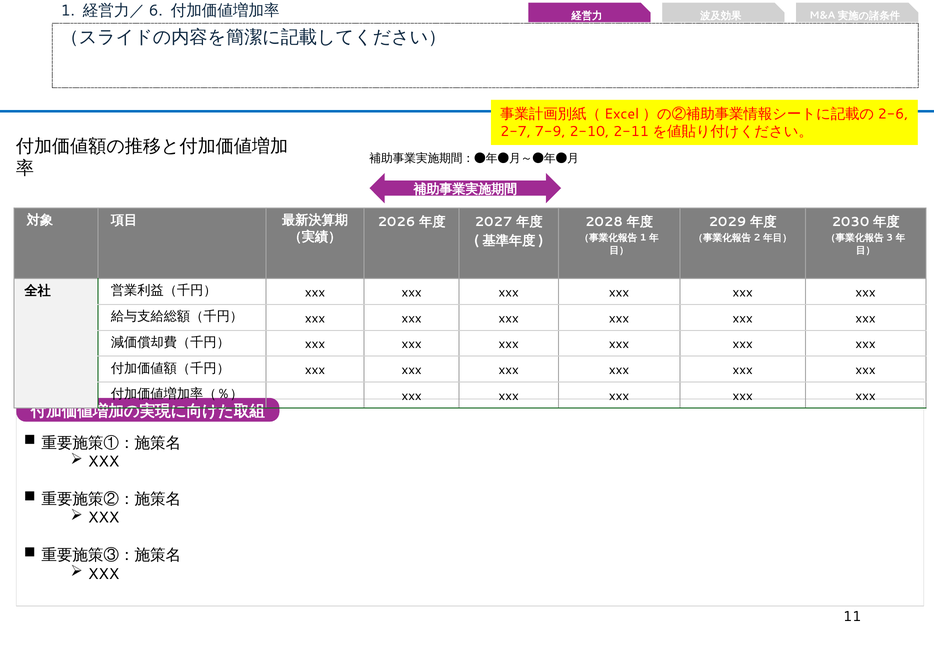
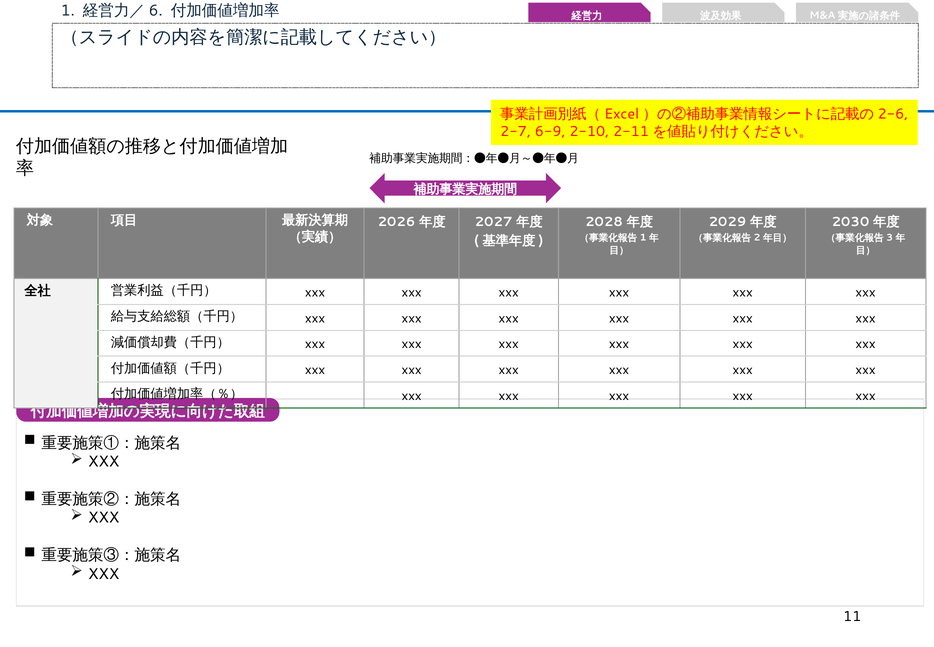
7-9: 7-9 -> 6-9 (550, 131)
